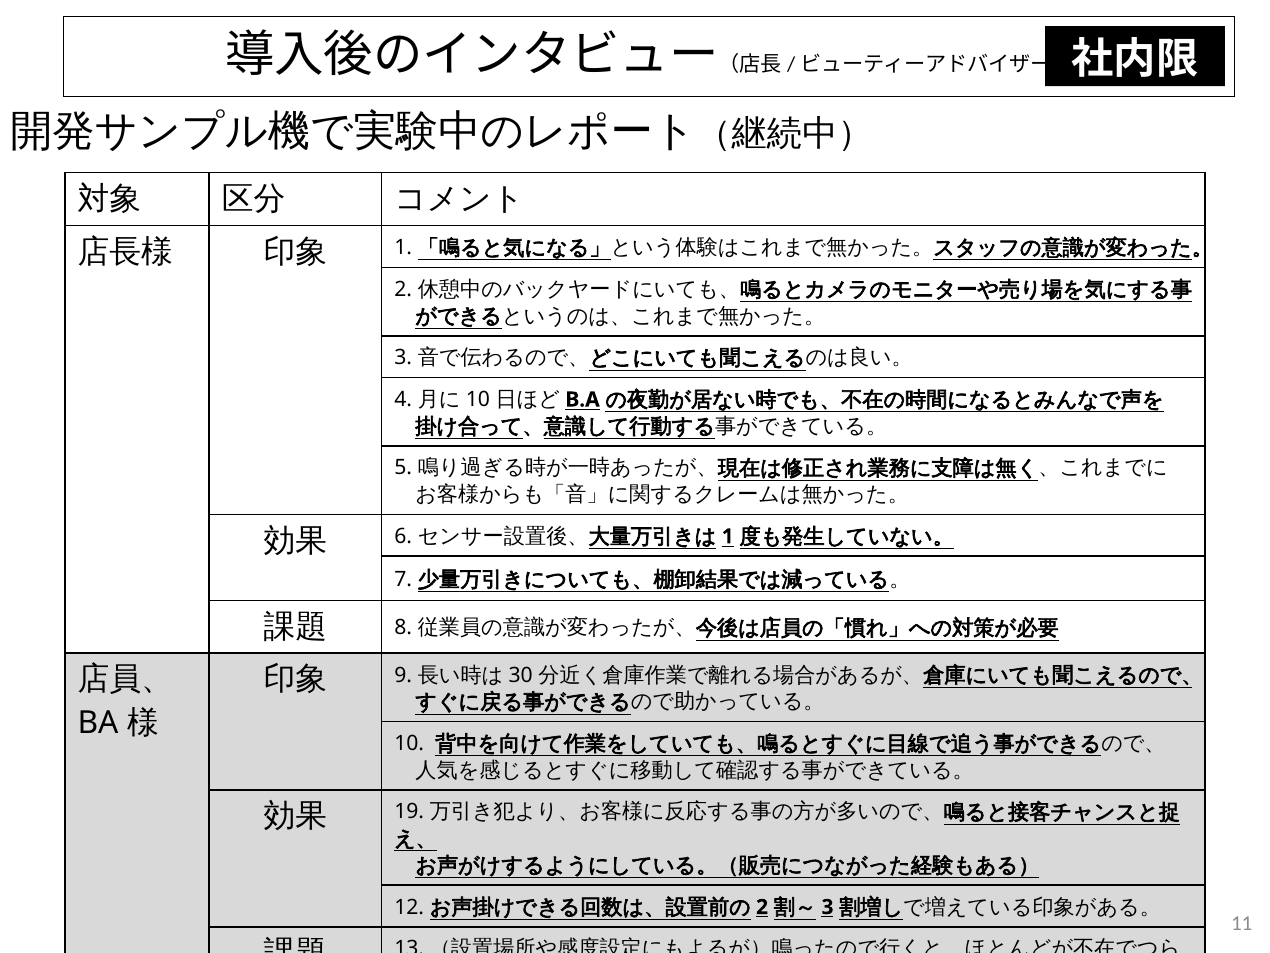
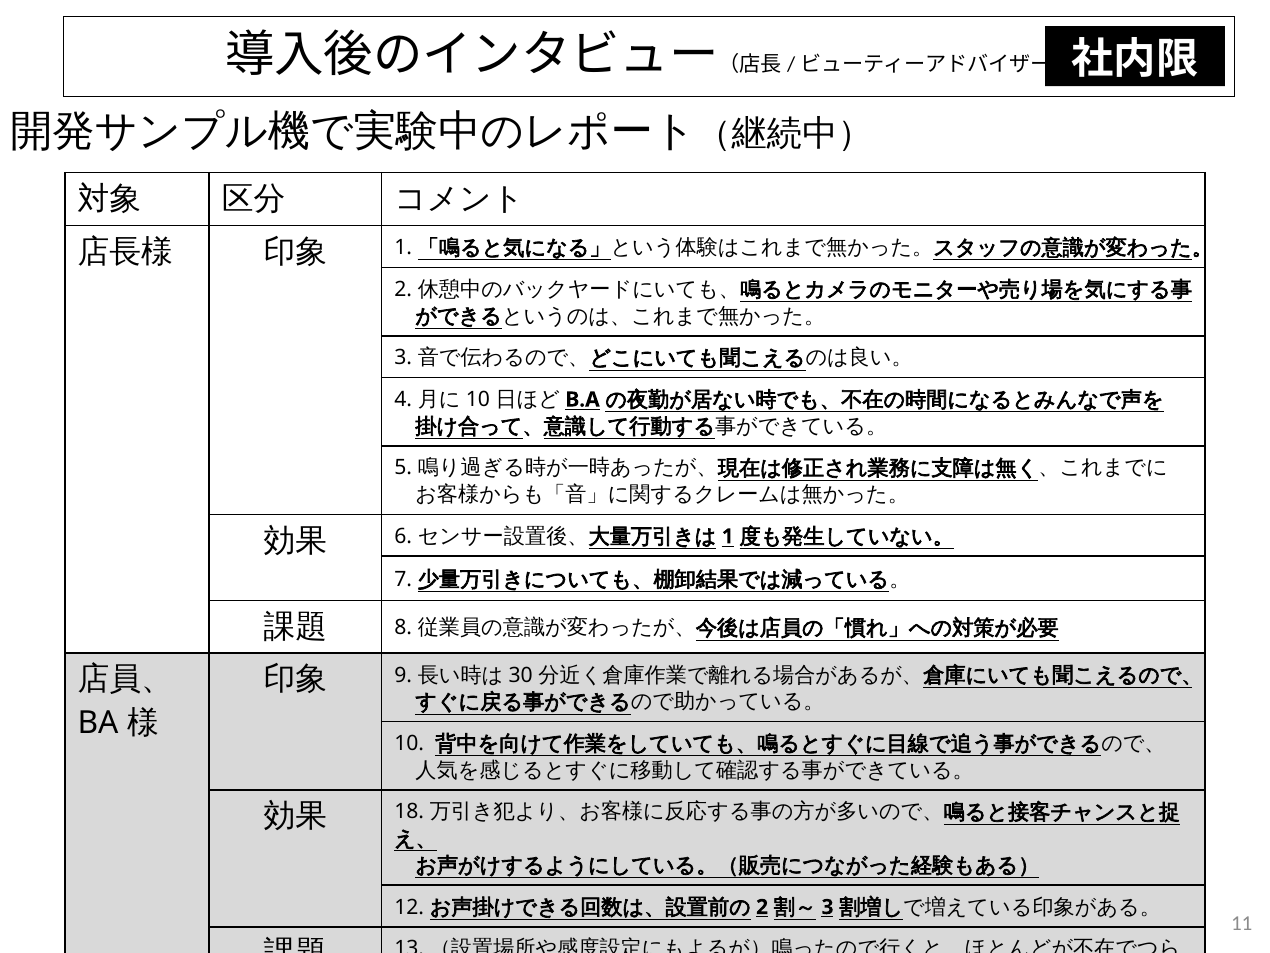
19: 19 -> 18 (409, 812)
